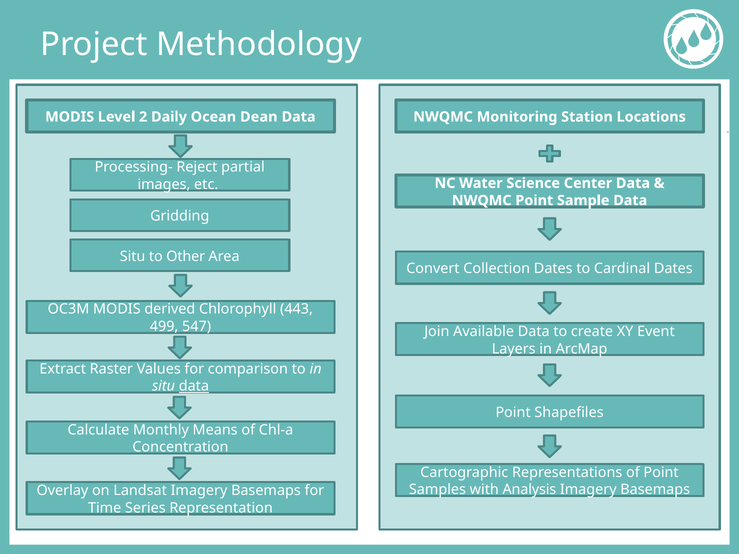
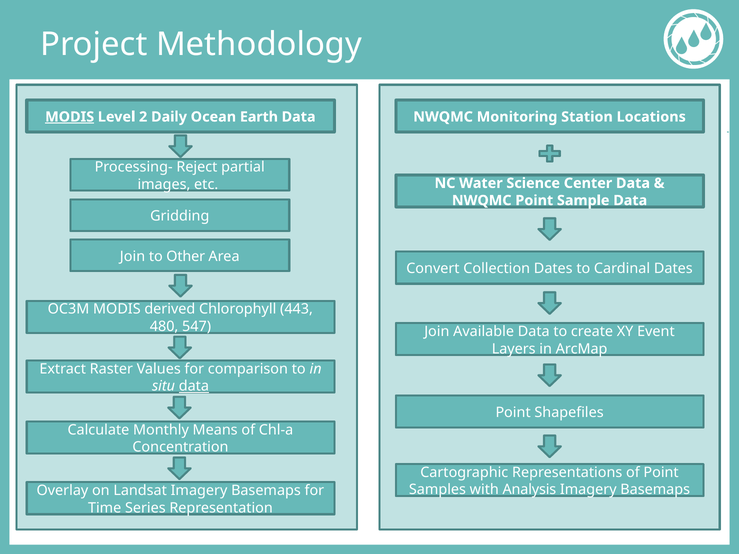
MODIS underline: none -> present (70, 117)
Dean: Dean -> Earth (259, 117)
Situ: Situ -> Join (133, 256)
499: 499 -> 480 (164, 327)
